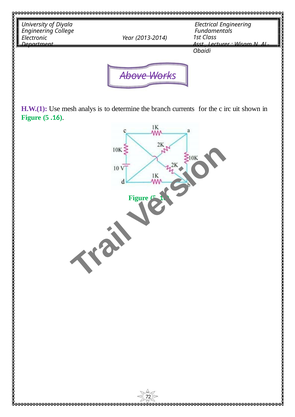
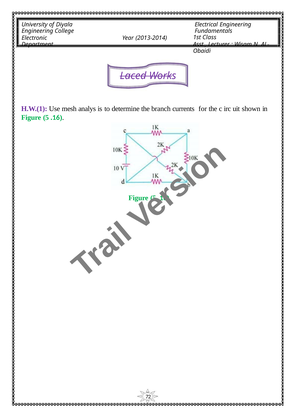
Above: Above -> Laced (133, 76)
